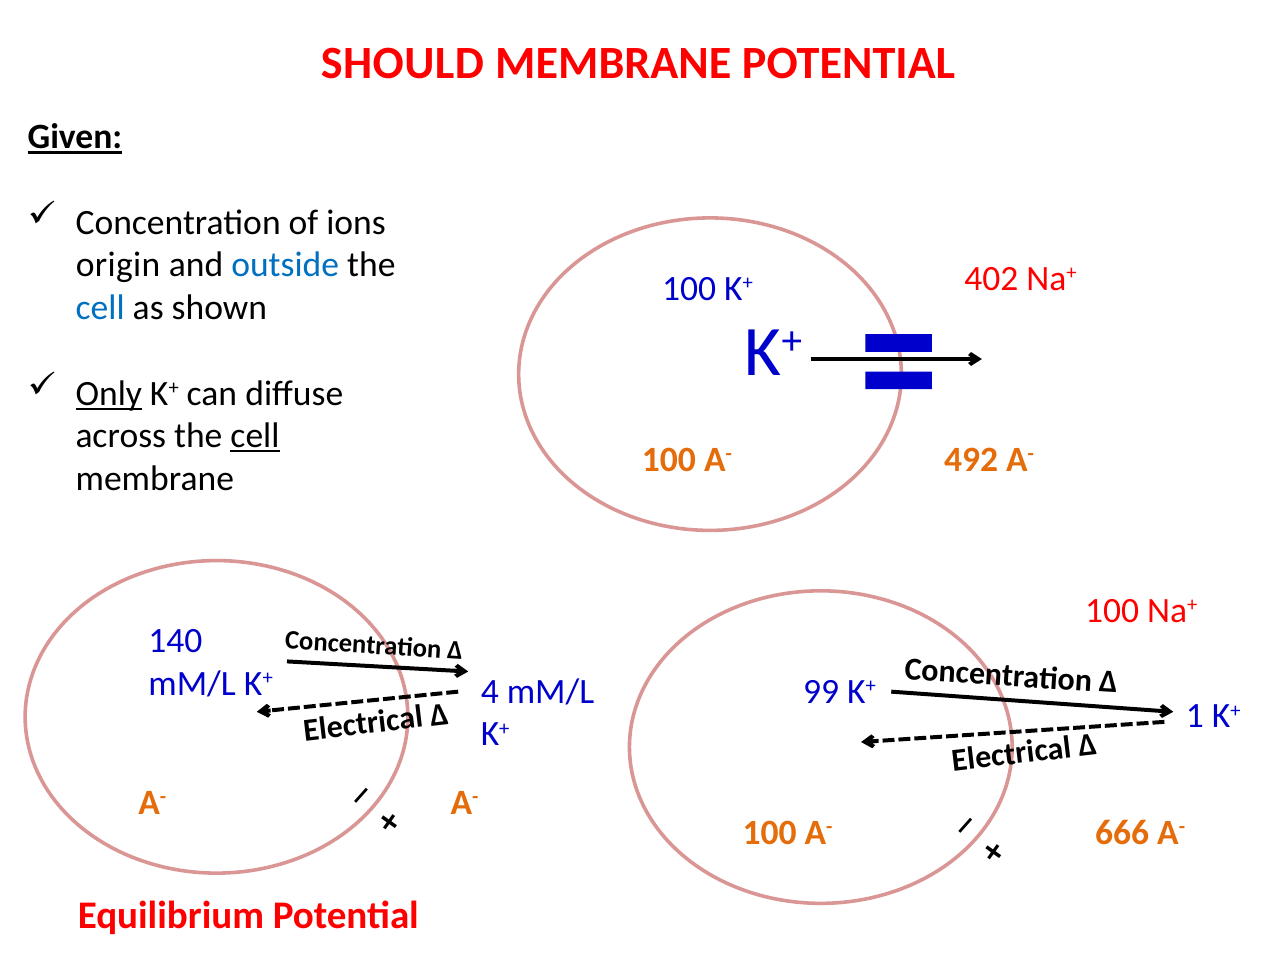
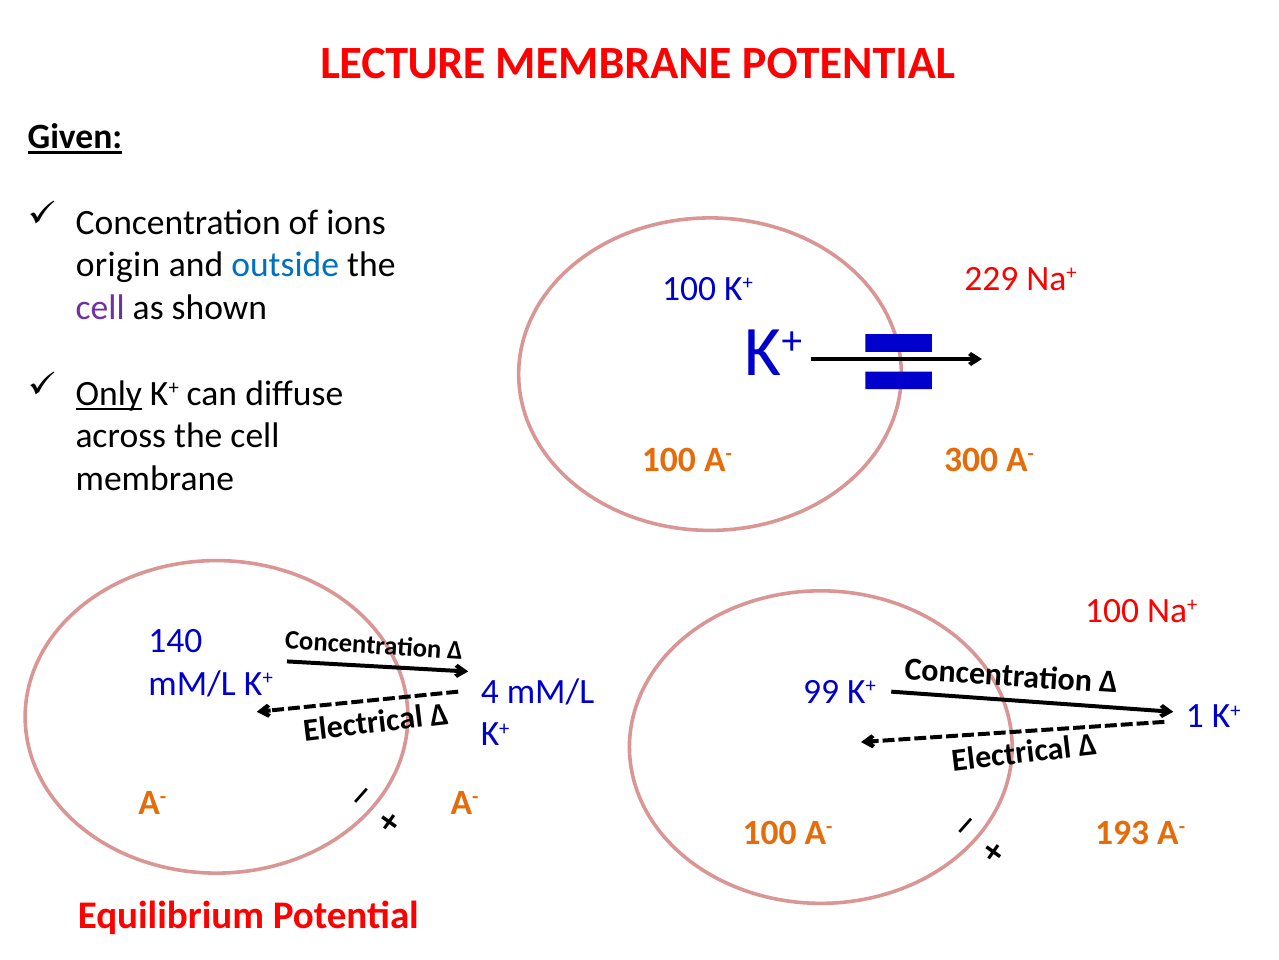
SHOULD: SHOULD -> LECTURE (403, 64)
402: 402 -> 229 (991, 278)
cell colour: blue -> purple (100, 308)
cell underline: present -> none (255, 436)
492: 492 -> 300 (971, 459)
666: 666 -> 193 (1122, 832)
